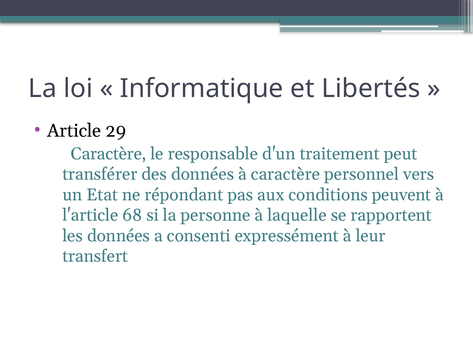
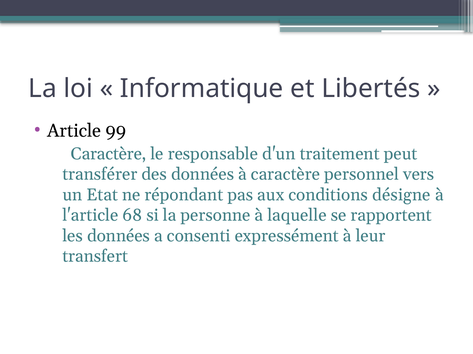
29: 29 -> 99 (116, 131)
peuvent: peuvent -> désigne (401, 195)
